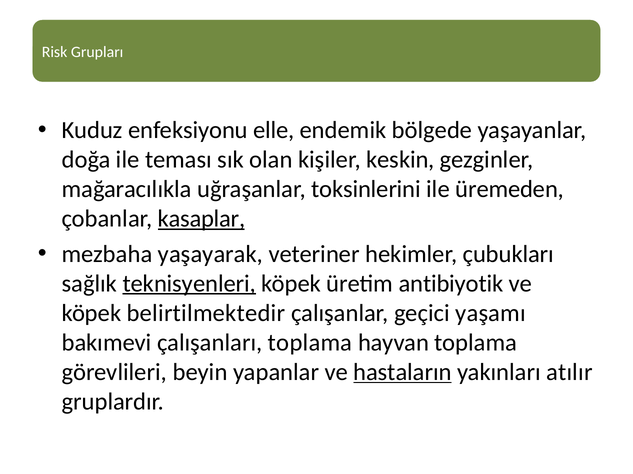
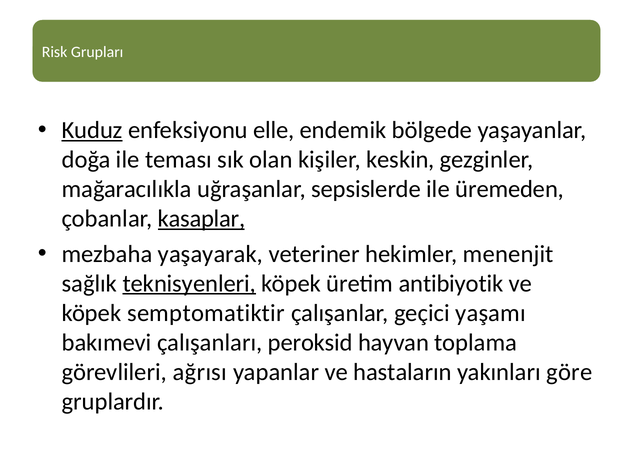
Kuduz underline: none -> present (92, 130)
toksinlerini: toksinlerini -> sepsislerde (366, 190)
çubukları: çubukları -> menenjit (508, 254)
belirtilmektedir: belirtilmektedir -> semptomatiktir (206, 313)
çalışanları toplama: toplama -> peroksid (310, 343)
beyin: beyin -> ağrısı (200, 373)
hastaların underline: present -> none (402, 373)
atılır: atılır -> göre (569, 373)
